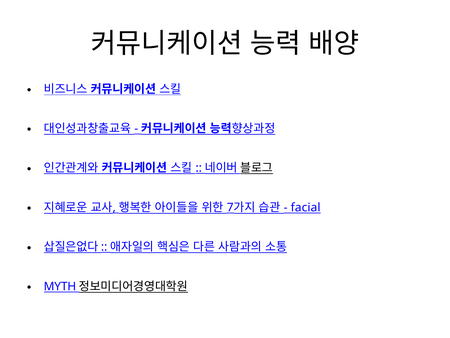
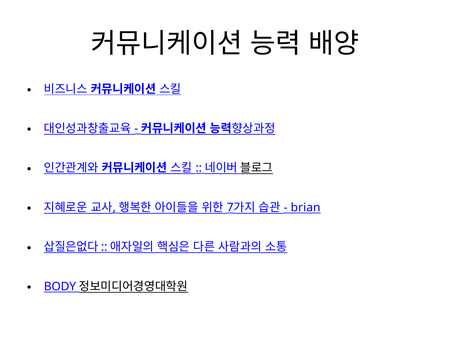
facial: facial -> brian (306, 207)
MYTH: MYTH -> BODY (60, 286)
